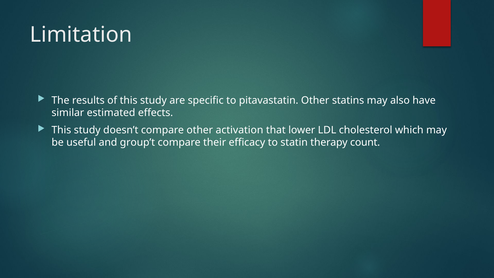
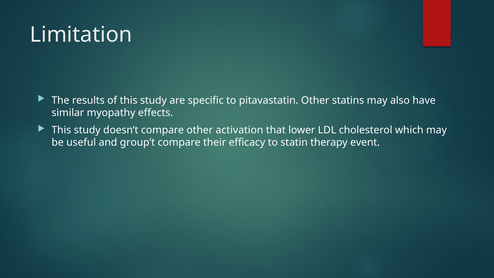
estimated: estimated -> myopathy (111, 113)
count: count -> event (365, 142)
